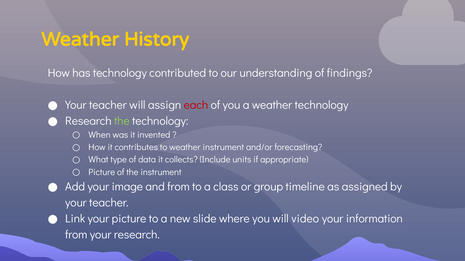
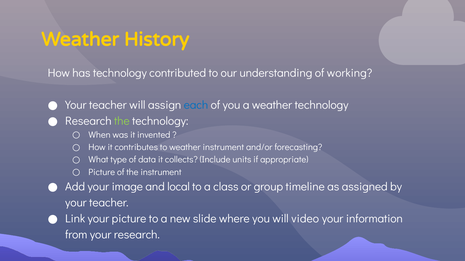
findings: findings -> working (350, 73)
each colour: red -> blue (196, 105)
and from: from -> local (179, 187)
